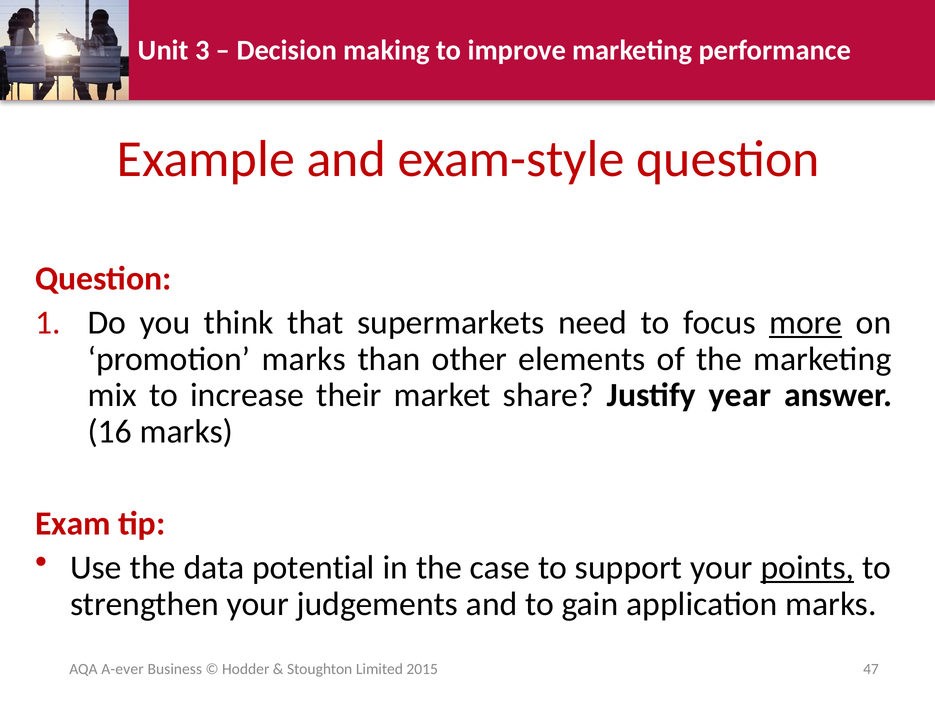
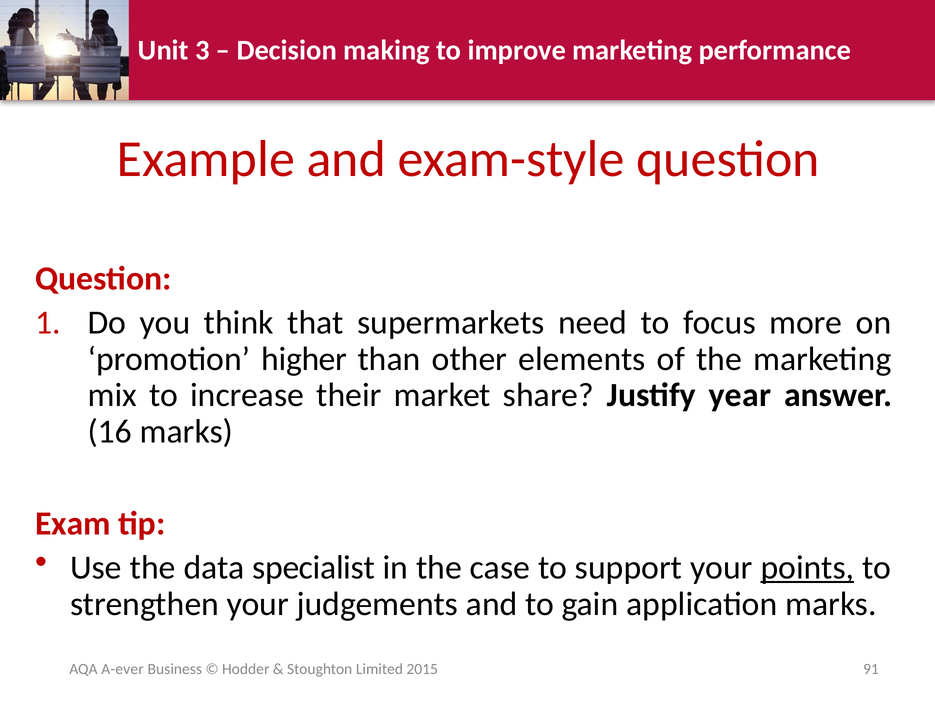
more underline: present -> none (806, 323)
promotion marks: marks -> higher (304, 359)
potential: potential -> specialist (314, 568)
47: 47 -> 91 (871, 670)
